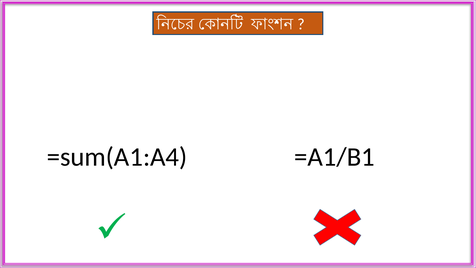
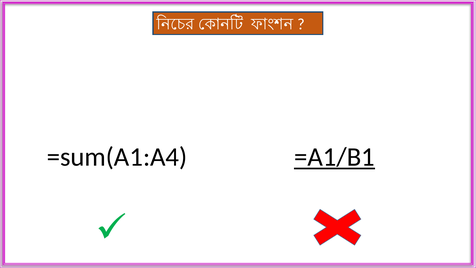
=A1/B1 underline: none -> present (334, 157)
